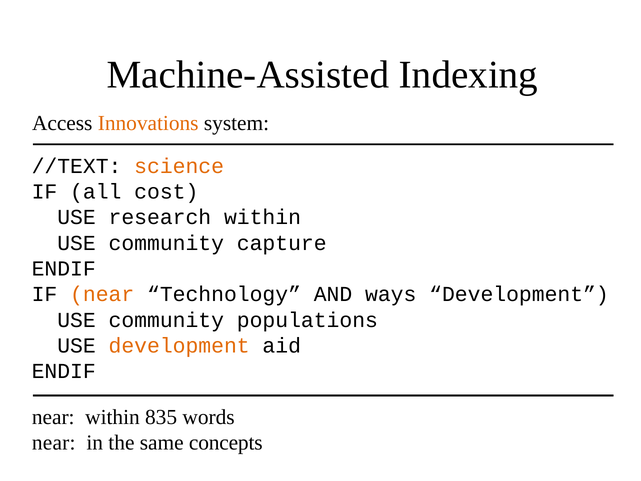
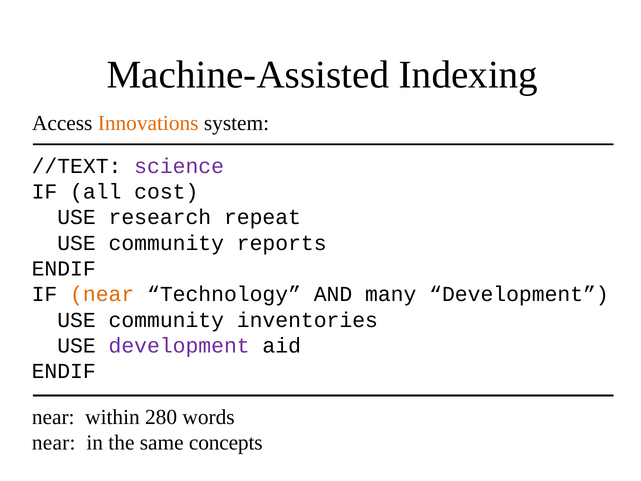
science colour: orange -> purple (179, 166)
research within: within -> repeat (262, 217)
capture: capture -> reports (282, 243)
ways: ways -> many (391, 294)
populations: populations -> inventories (307, 320)
development colour: orange -> purple (179, 345)
835: 835 -> 280 (161, 417)
